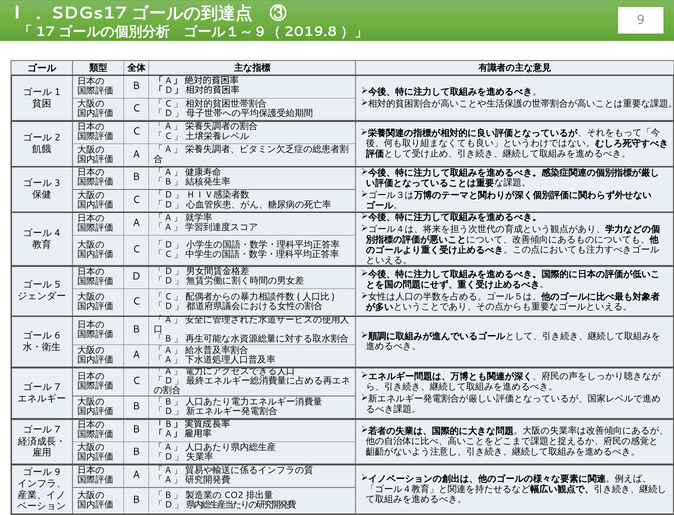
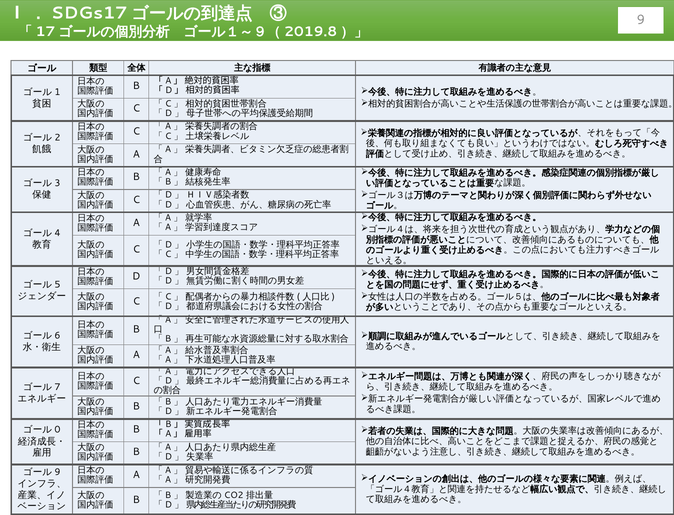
7: 7 -> 0 (58, 429)
